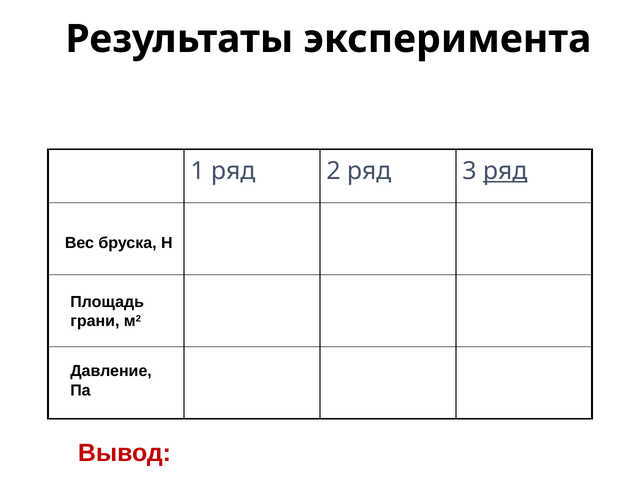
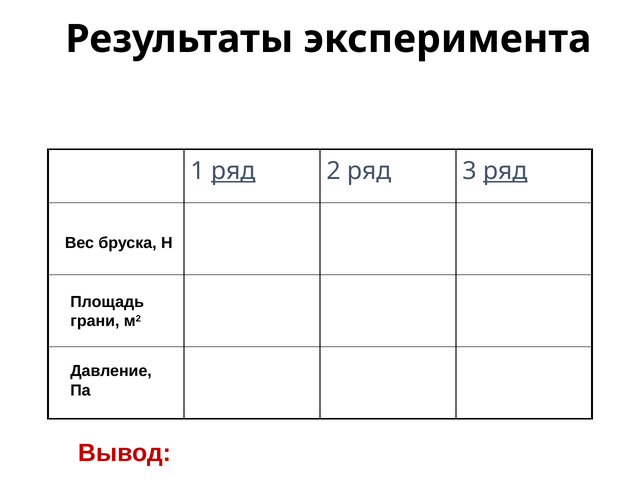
ряд underline: none -> present (233, 171)
